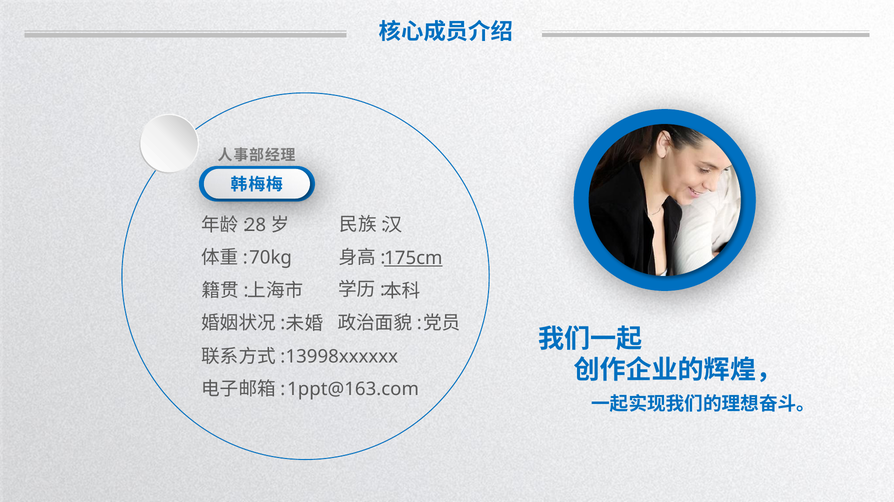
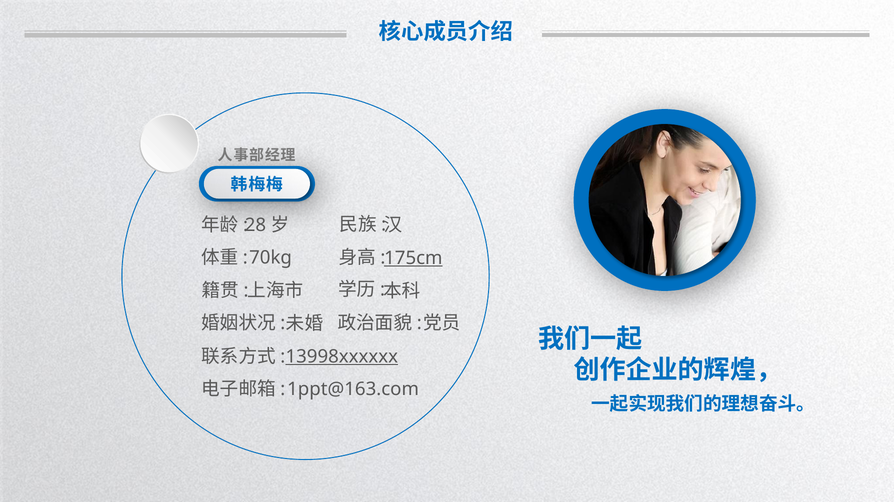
13998xxxxxx underline: none -> present (342, 357)
